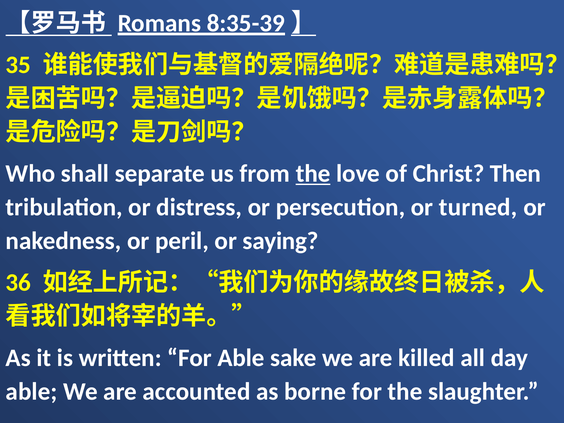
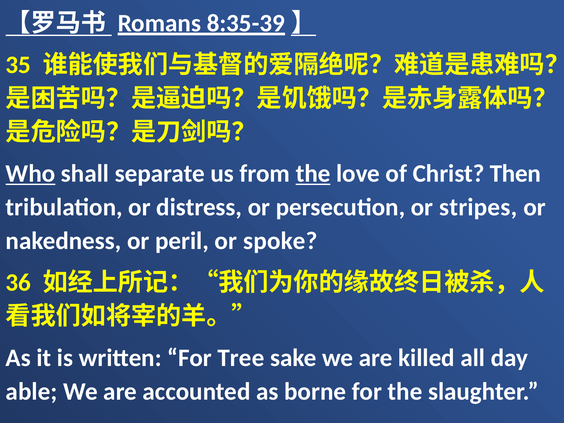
Who underline: none -> present (30, 174)
turned: turned -> stripes (478, 207)
saying: saying -> spoke (280, 241)
For Able: Able -> Tree (241, 358)
